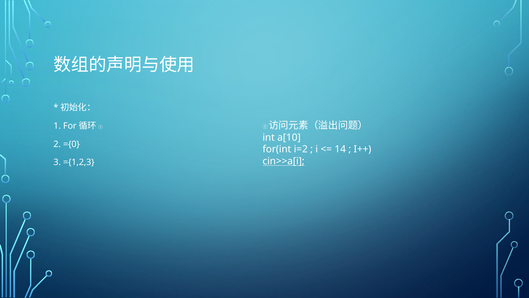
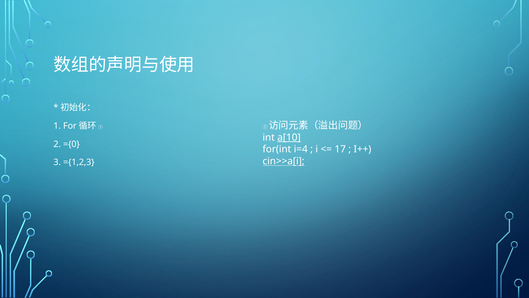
a[10 underline: none -> present (289, 137)
i=2: i=2 -> i=4 (301, 149)
14: 14 -> 17 (340, 149)
